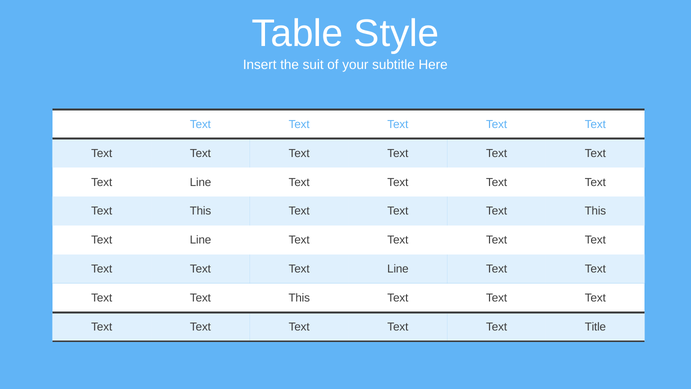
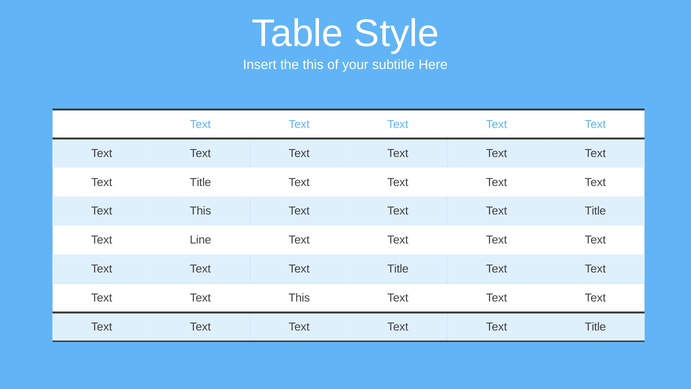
the suit: suit -> this (313, 65)
Line: Line -> Title (200, 182)
This: This -> Title (595, 211)
Line: Line -> Title (398, 269)
